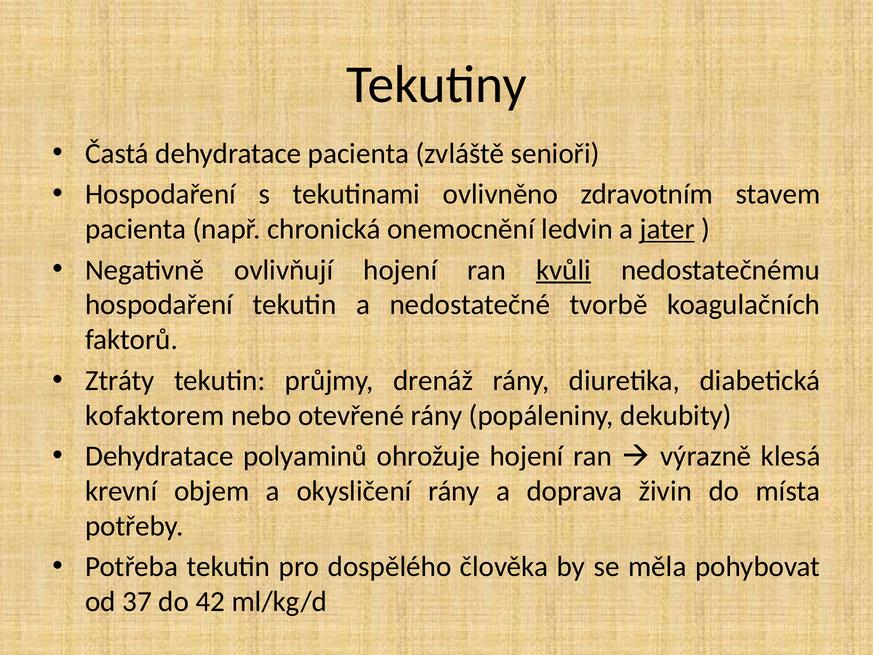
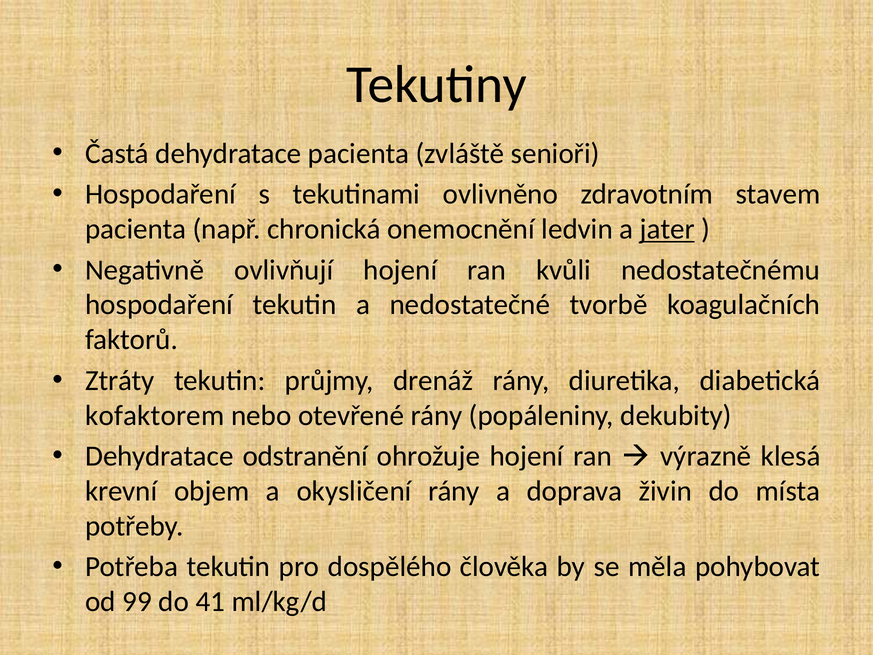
kvůli underline: present -> none (564, 270)
polyaminů: polyaminů -> odstranění (305, 456)
37: 37 -> 99 (137, 602)
42: 42 -> 41 (210, 602)
